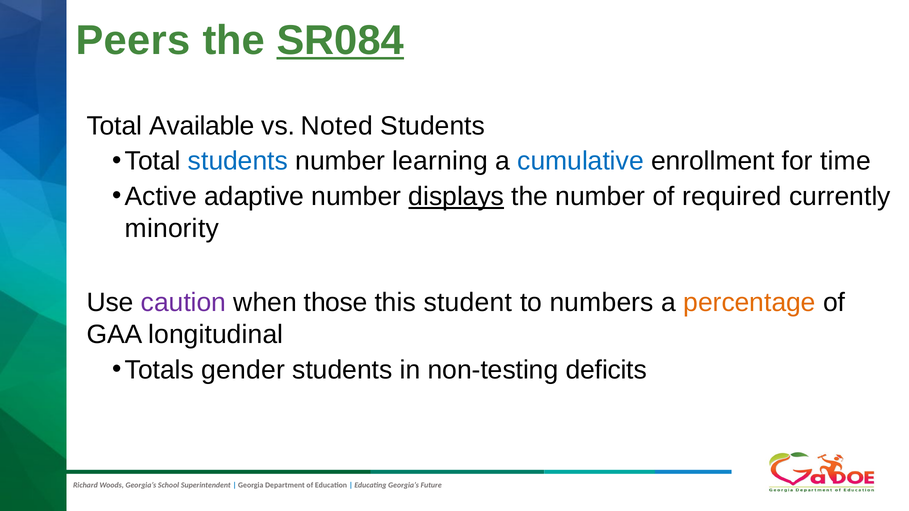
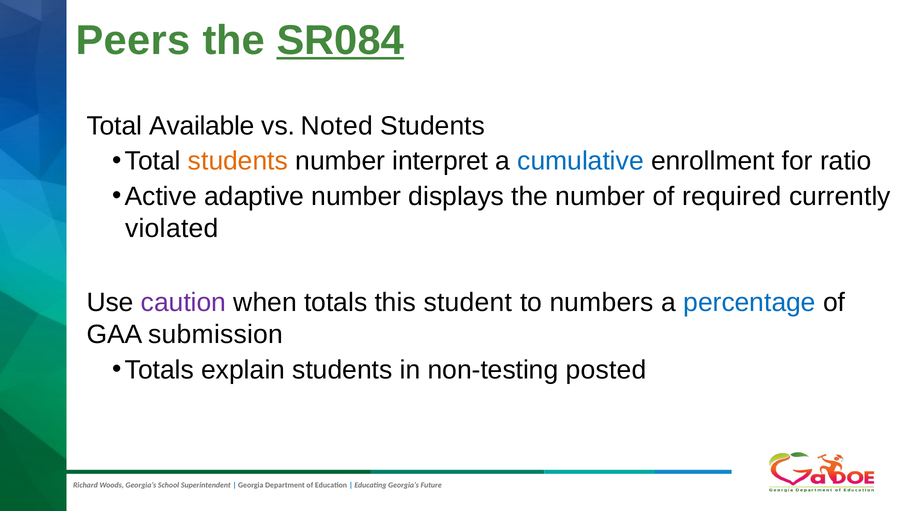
students colour: blue -> orange (238, 161)
learning: learning -> interpret (440, 161)
time: time -> ratio (846, 161)
displays underline: present -> none (456, 197)
minority: minority -> violated (172, 229)
when those: those -> totals (336, 303)
percentage colour: orange -> blue (749, 303)
longitudinal: longitudinal -> submission (216, 335)
gender: gender -> explain (243, 370)
deficits: deficits -> posted (606, 370)
